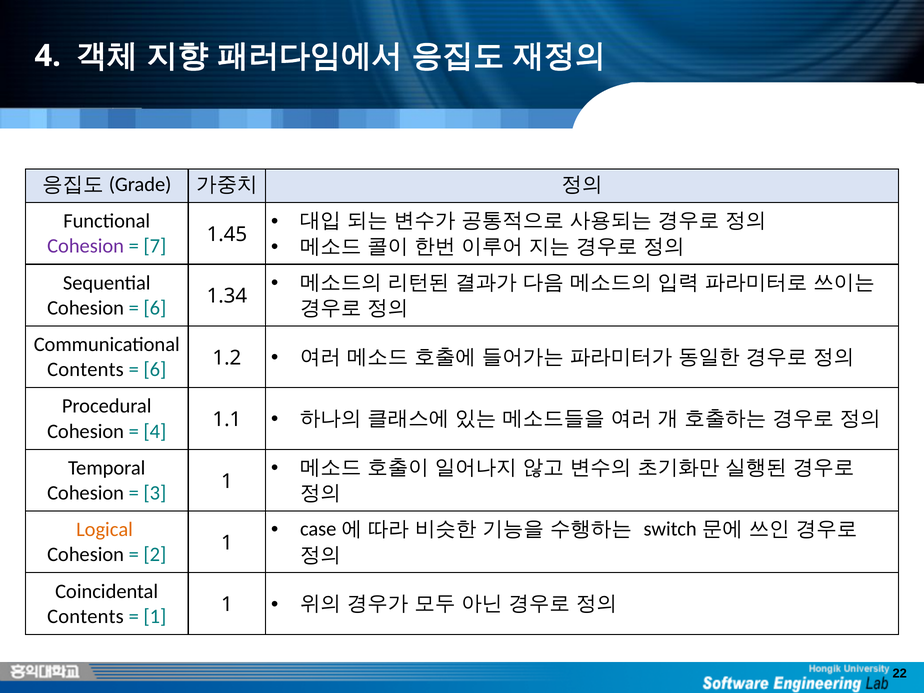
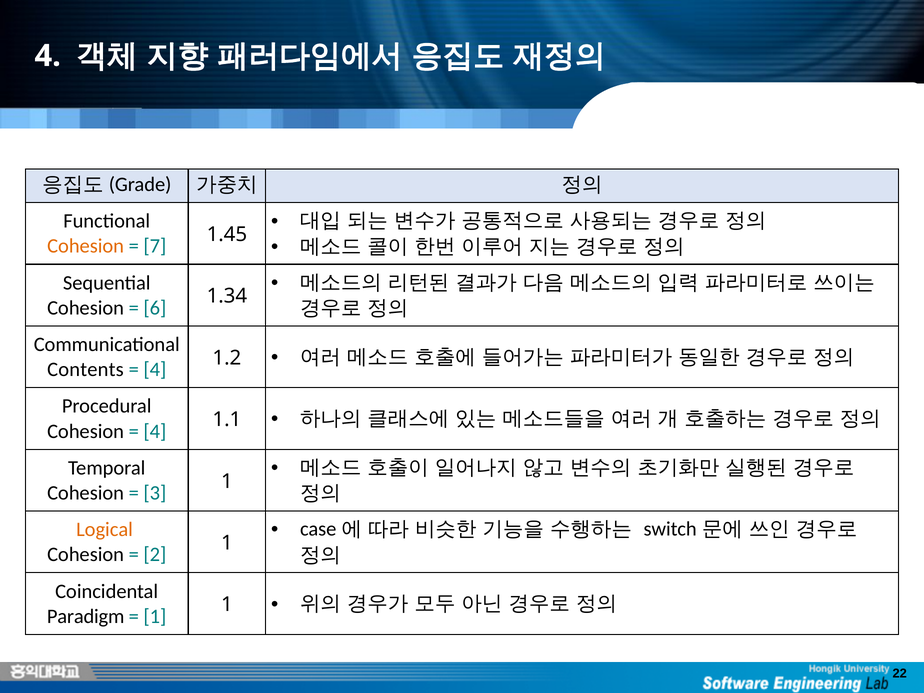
Cohesion colour: purple -> orange (86, 246)
6: 6 -> 4 (155, 370)
Contents: Contents -> Paradigm (86, 616)
